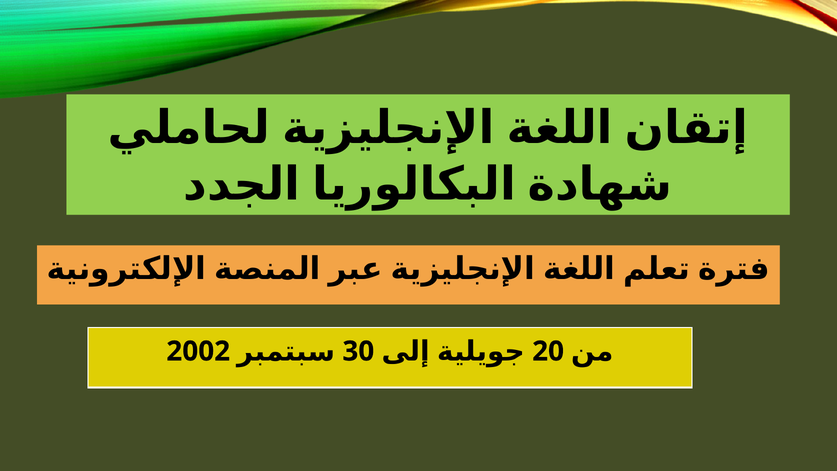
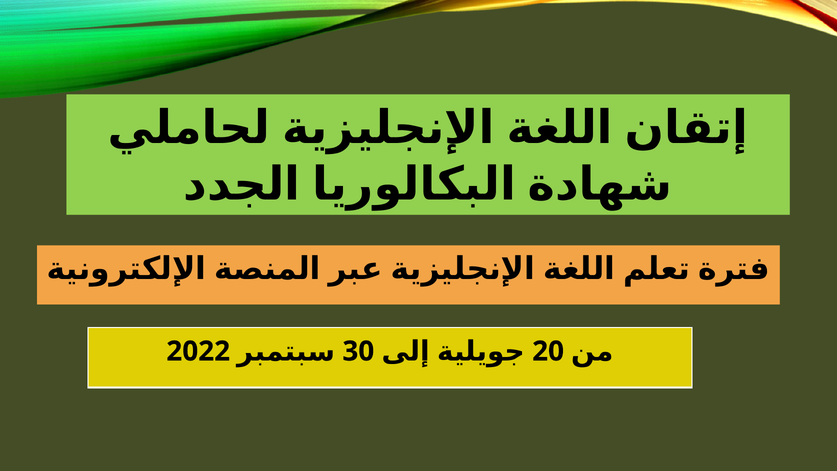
2002: 2002 -> 2022 (198, 351)
